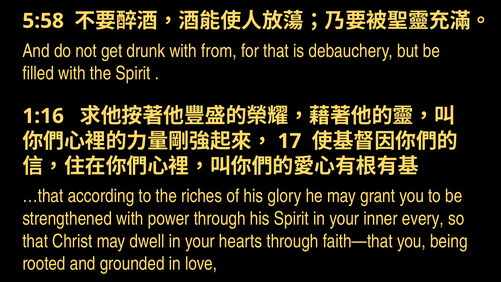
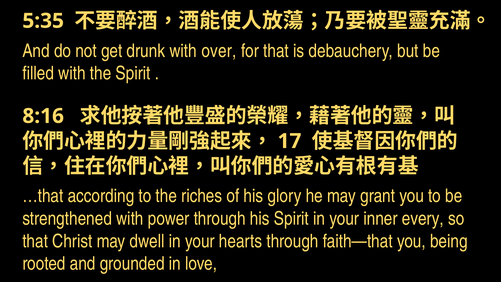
5:58: 5:58 -> 5:35 (43, 21)
from: from -> over (219, 51)
1:16: 1:16 -> 8:16 (43, 116)
